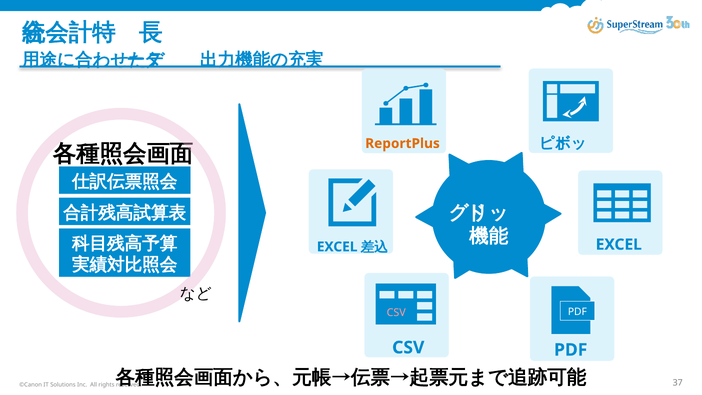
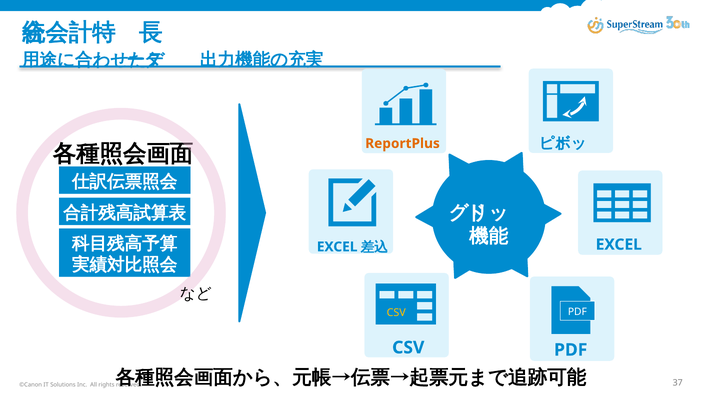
CSV colour: pink -> yellow (396, 313)
